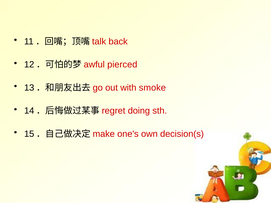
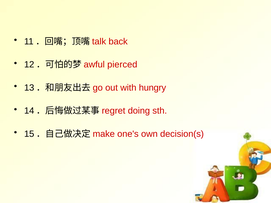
smoke: smoke -> hungry (152, 88)
